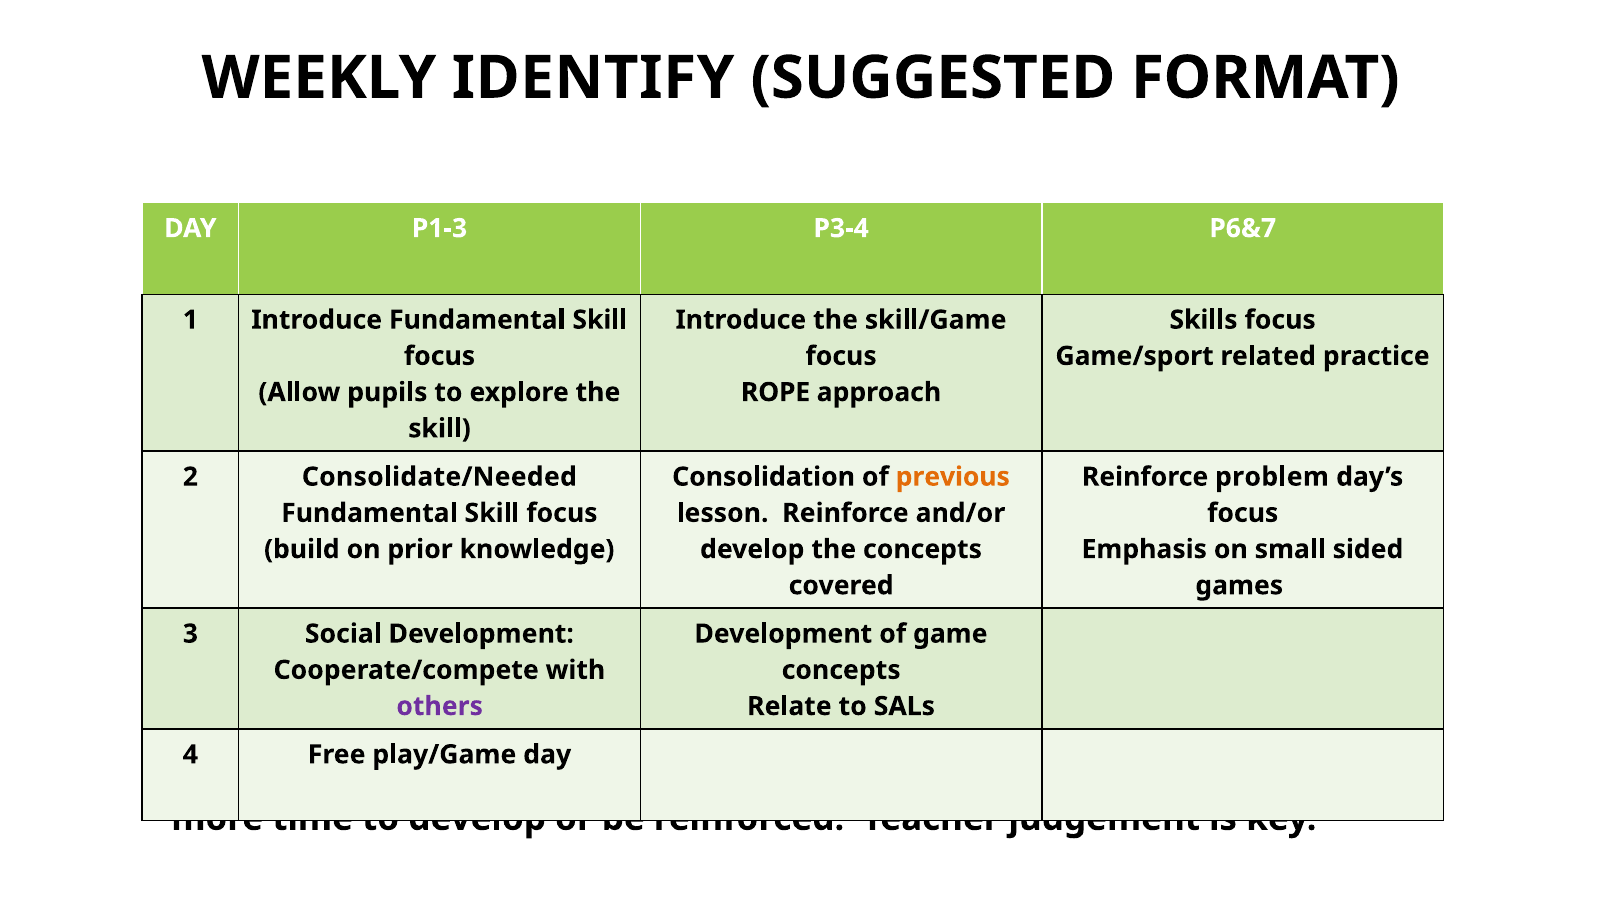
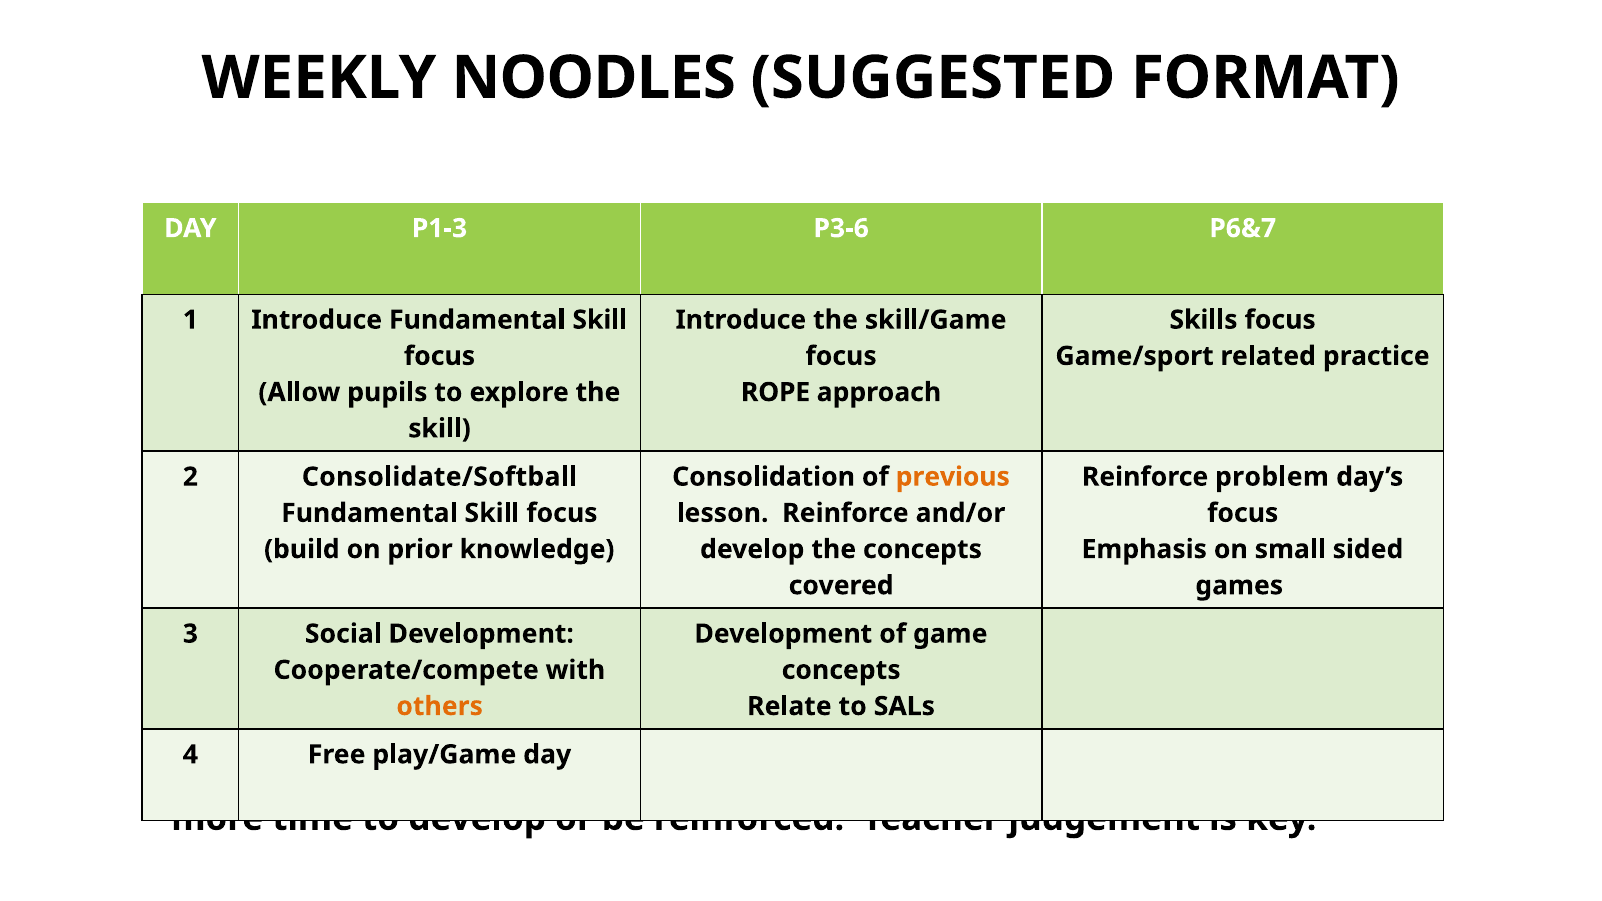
IDENTIFY: IDENTIFY -> NOODLES (594, 78)
P3-4: P3-4 -> P3-6 (841, 228)
Consolidate/Needed: Consolidate/Needed -> Consolidate/Softball (439, 477)
others colour: purple -> orange (440, 706)
